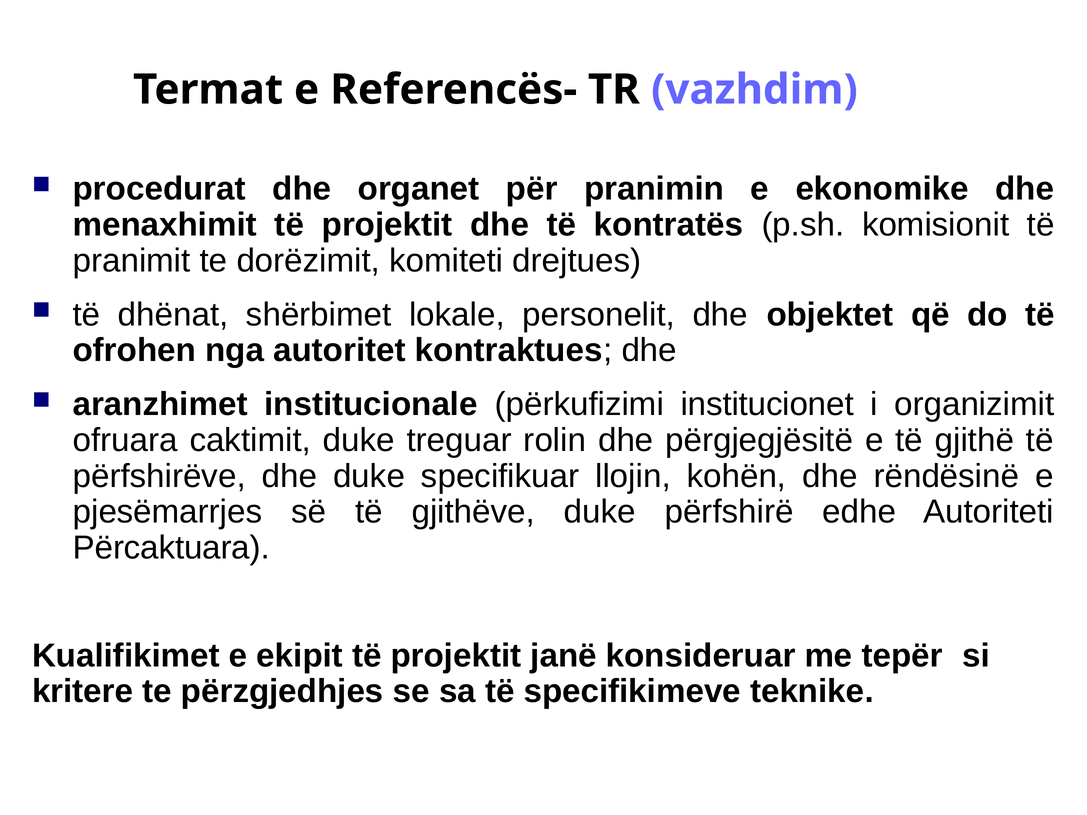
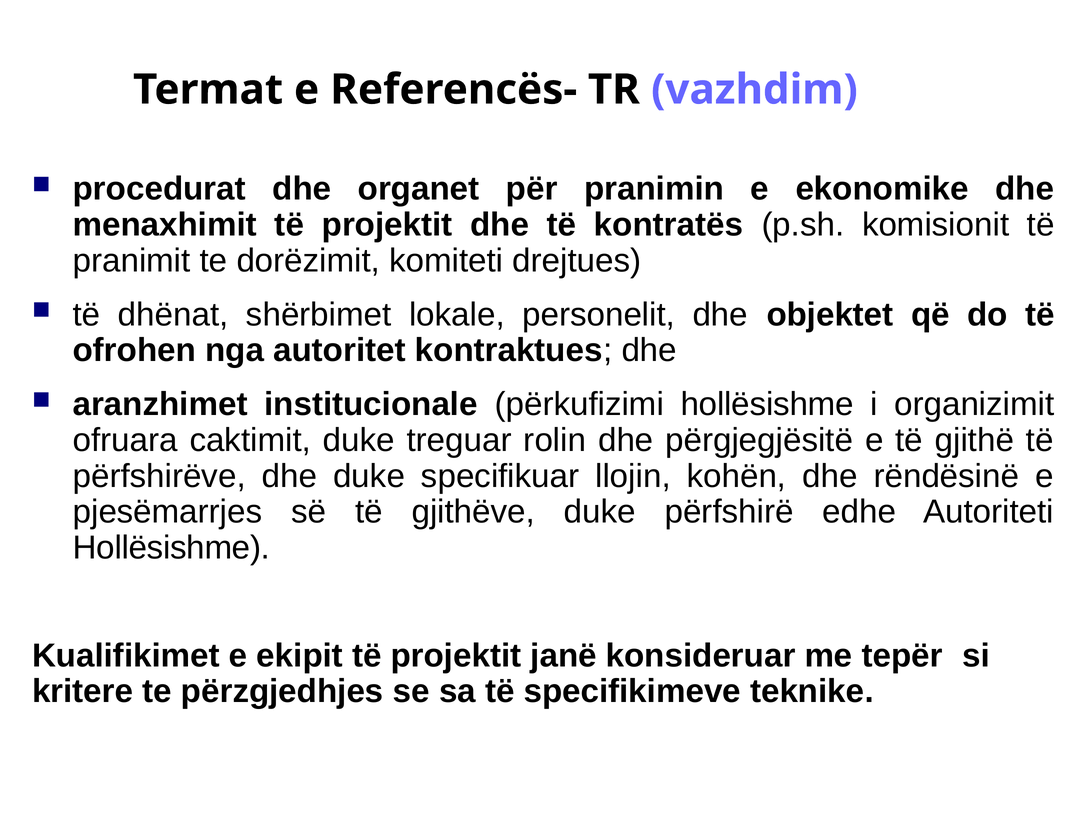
përkufizimi institucionet: institucionet -> hollësishme (767, 405)
Përcaktuara: Përcaktuara -> Hollësishme (171, 548)
